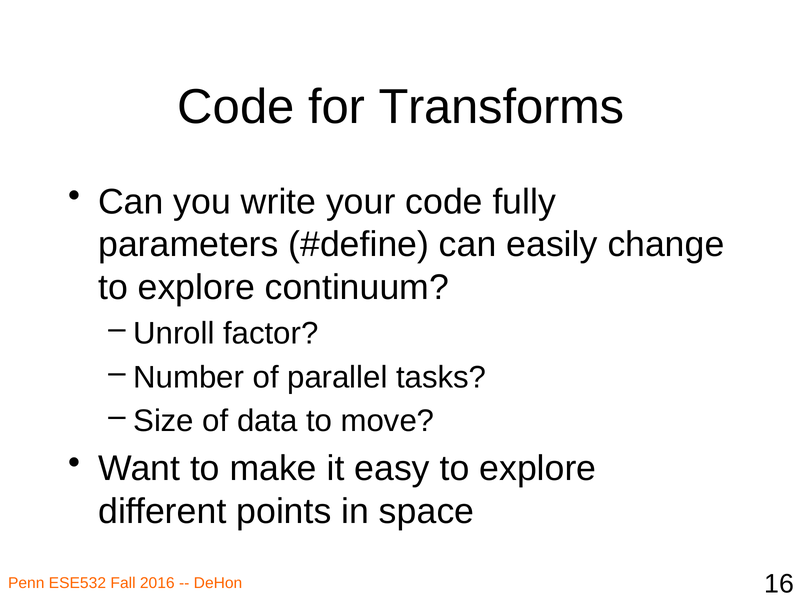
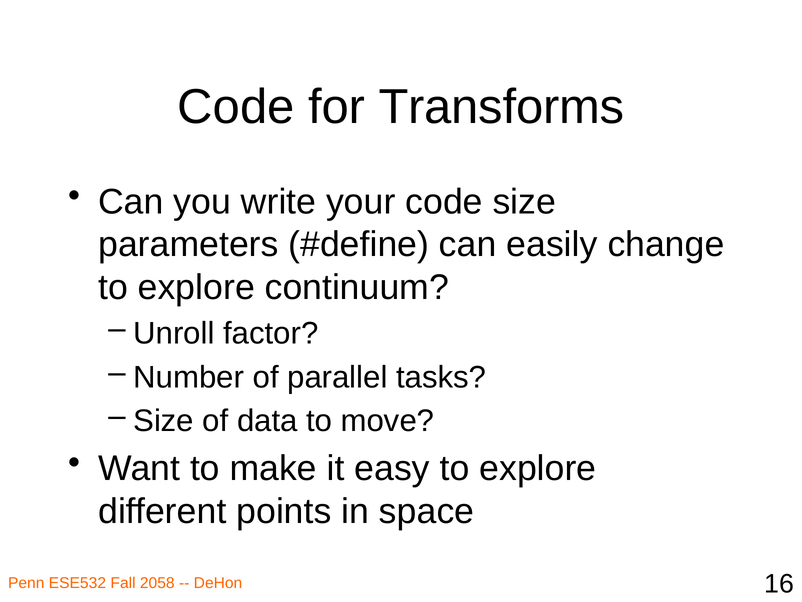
code fully: fully -> size (524, 202)
2016: 2016 -> 2058 (157, 583)
